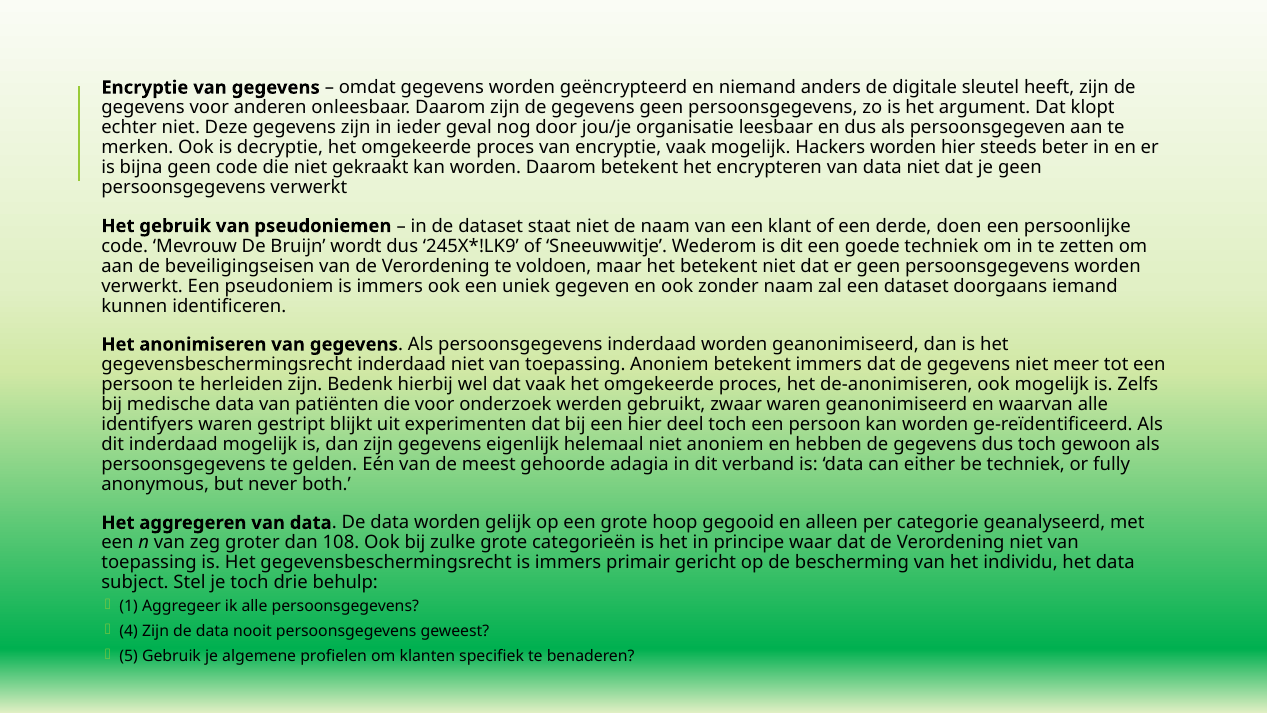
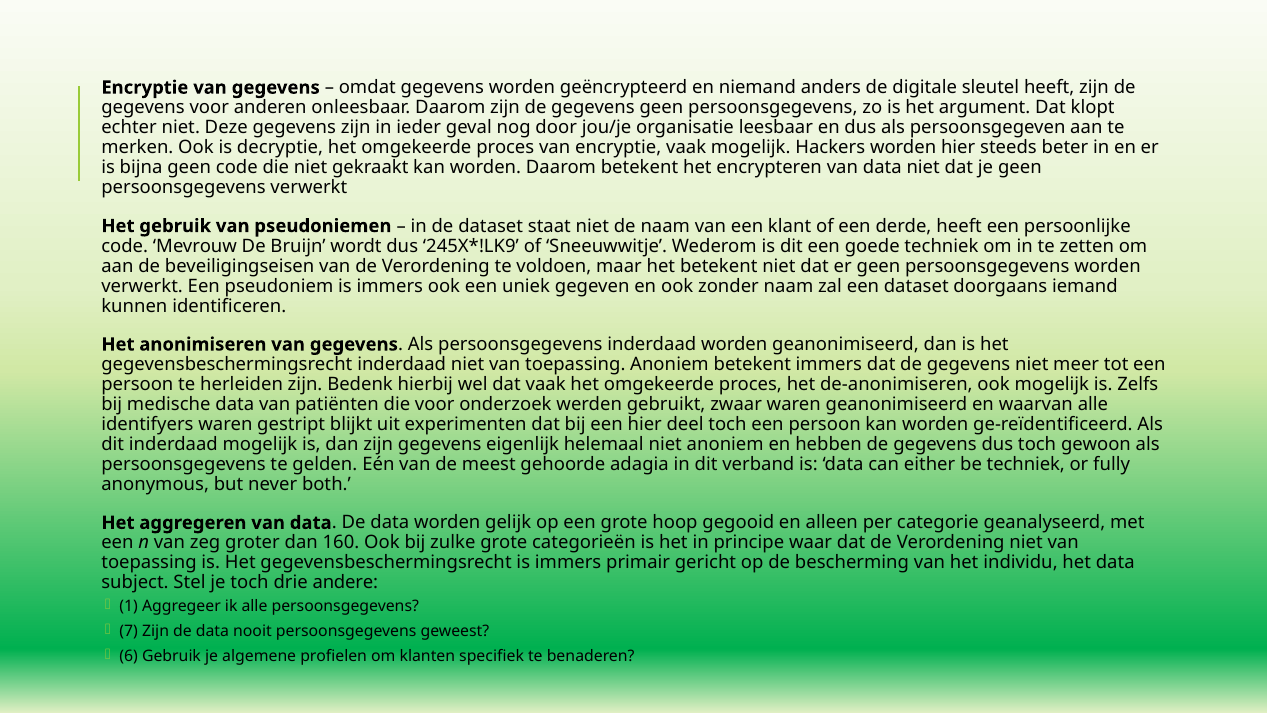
derde doen: doen -> heeft (959, 226)
108: 108 -> 160 (341, 543)
behulp: behulp -> andere (345, 582)
4: 4 -> 7 (129, 631)
5: 5 -> 6 (129, 656)
